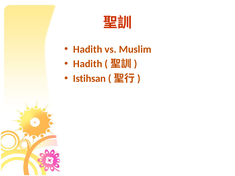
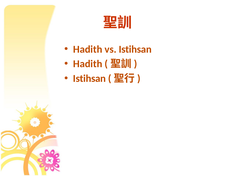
vs Muslim: Muslim -> Istihsan (135, 49)
